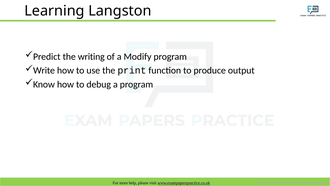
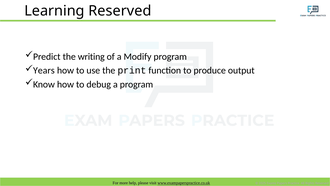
Learning Langston: Langston -> Reserved (120, 11)
Write: Write -> Years (44, 70)
